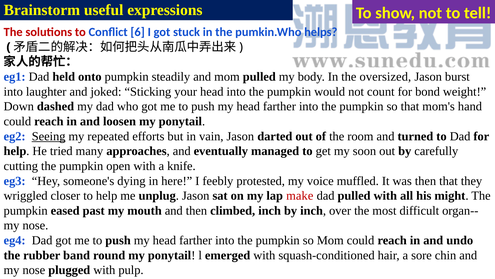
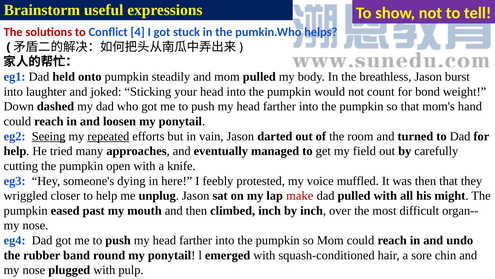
6: 6 -> 4 (138, 32)
oversized: oversized -> breathless (385, 77)
repeated underline: none -> present (108, 136)
soon: soon -> field (364, 151)
